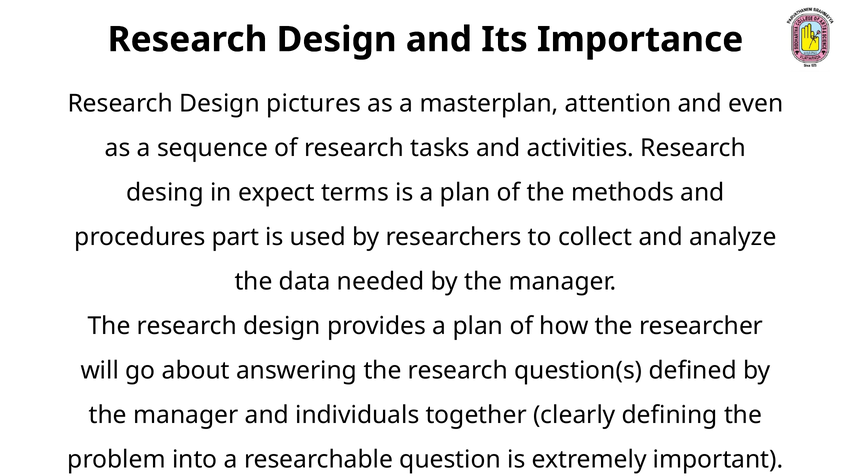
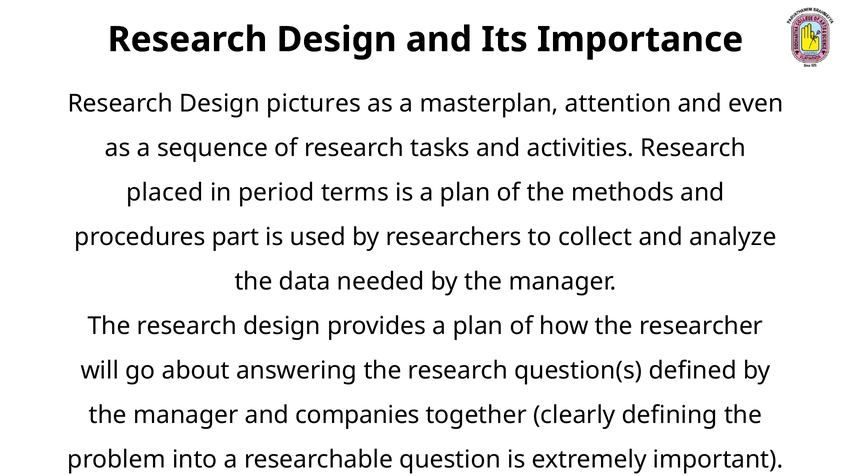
desing: desing -> placed (165, 193)
expect: expect -> period (276, 193)
individuals: individuals -> companies (357, 415)
